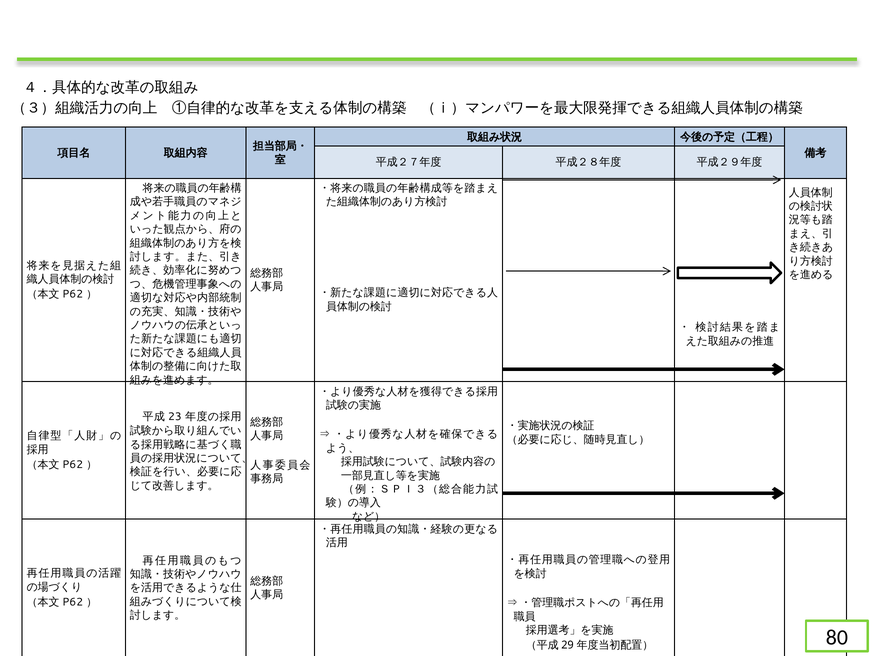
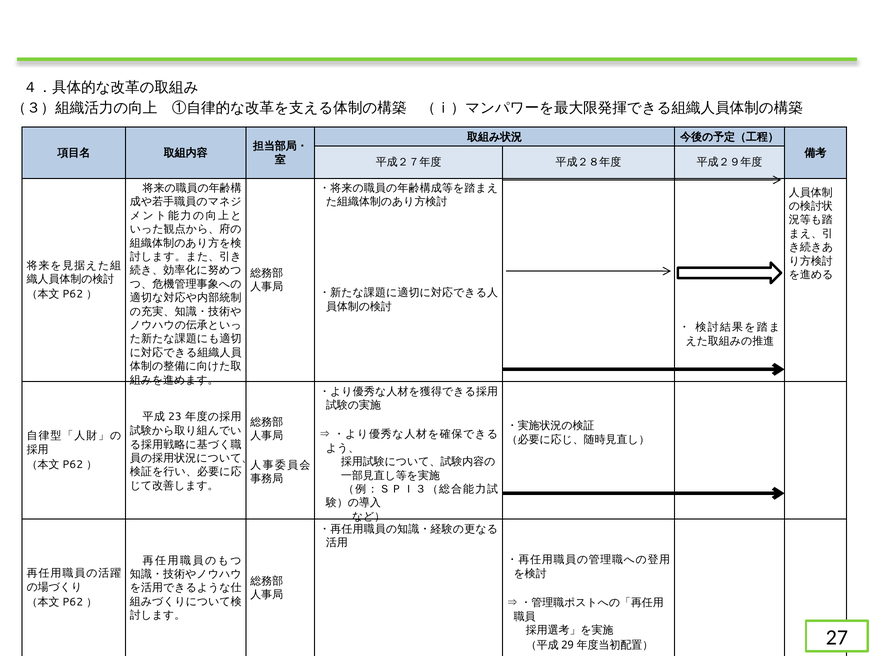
80: 80 -> 27 (837, 637)
